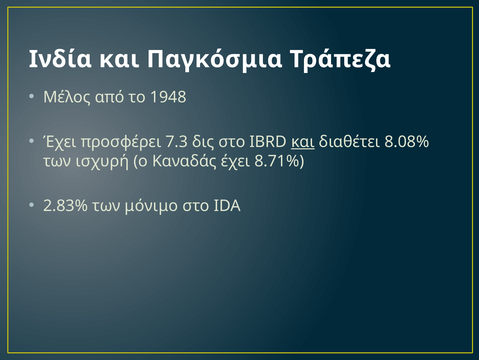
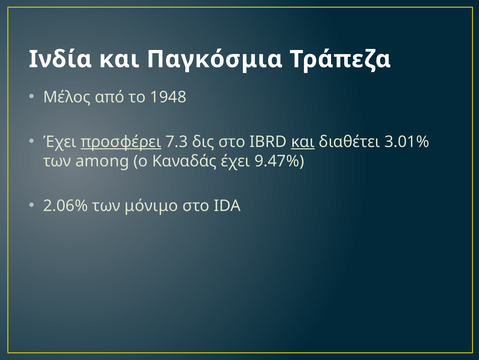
προσφέρει underline: none -> present (121, 142)
8.08%: 8.08% -> 3.01% (407, 142)
ισχυρή: ισχυρή -> among (102, 161)
8.71%: 8.71% -> 9.47% (279, 161)
2.83%: 2.83% -> 2.06% (66, 205)
